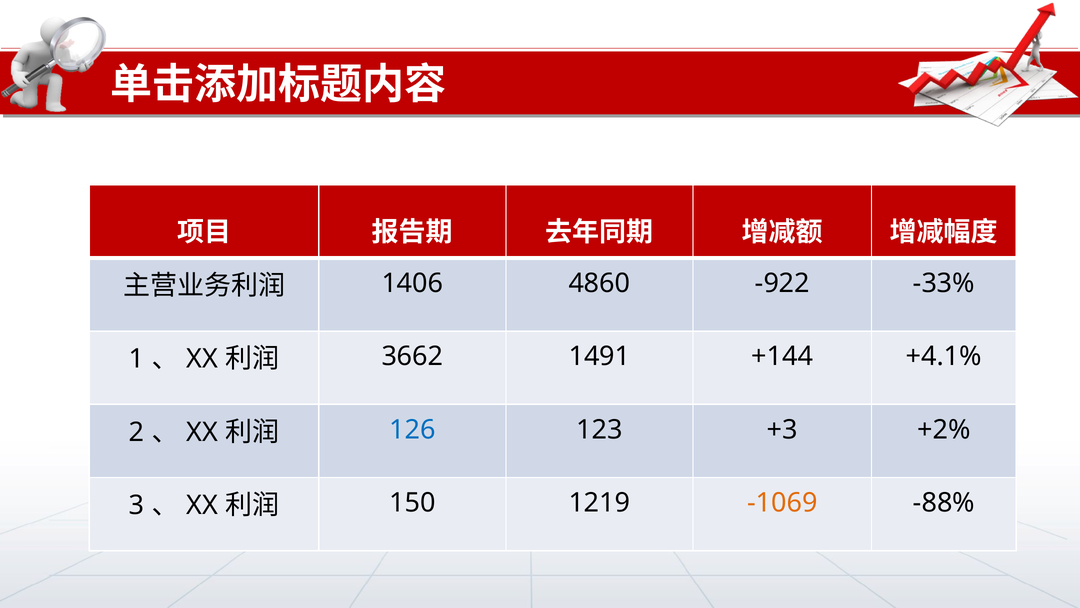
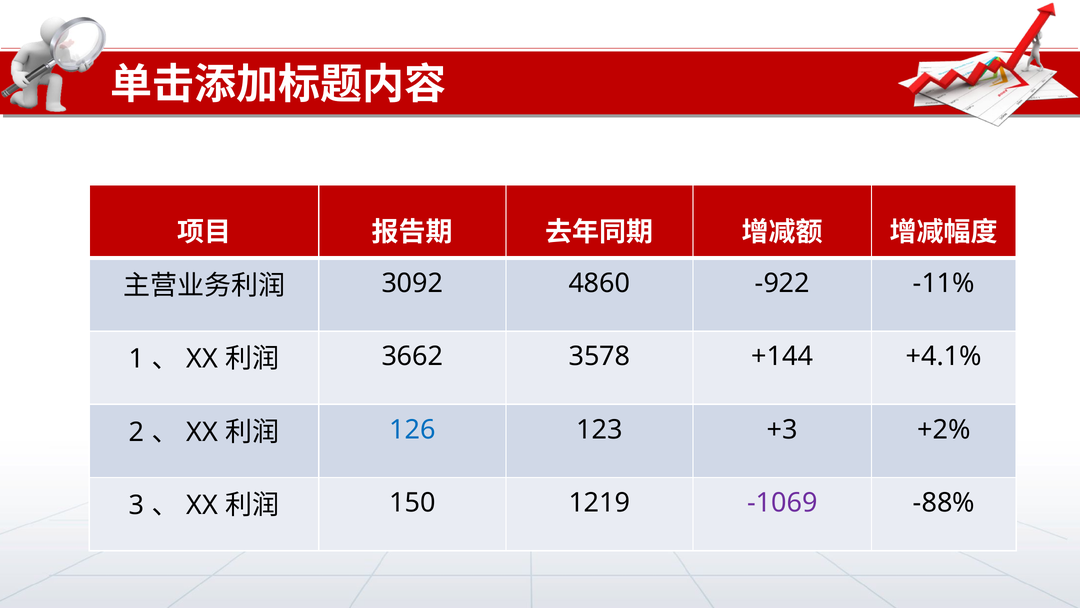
1406: 1406 -> 3092 (412, 283)
-33%: -33% -> -11% (944, 283)
1491: 1491 -> 3578 (599, 356)
-1069 colour: orange -> purple (782, 502)
